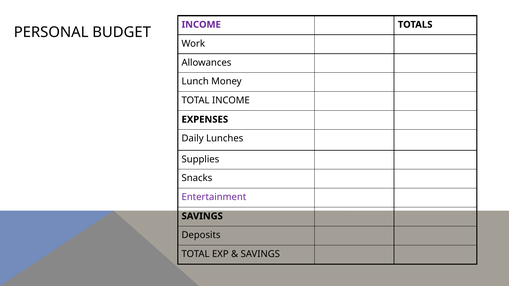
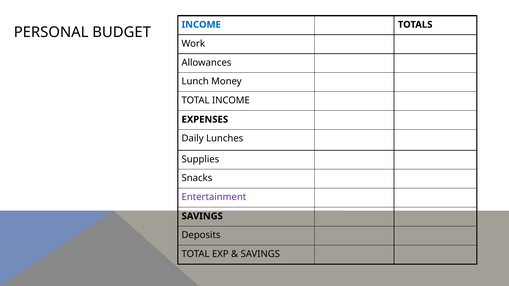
INCOME colour: purple -> blue (201, 25)
